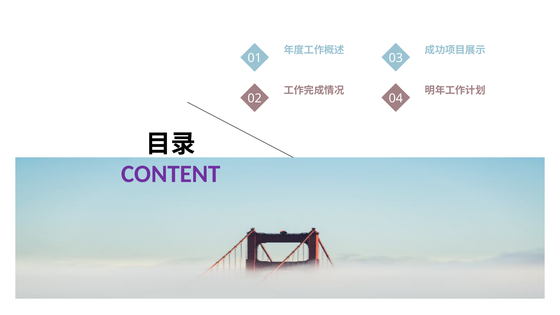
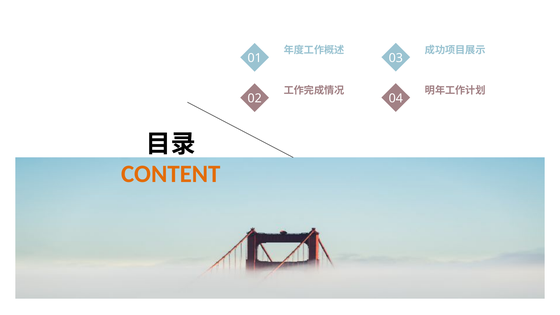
CONTENT colour: purple -> orange (171, 174)
